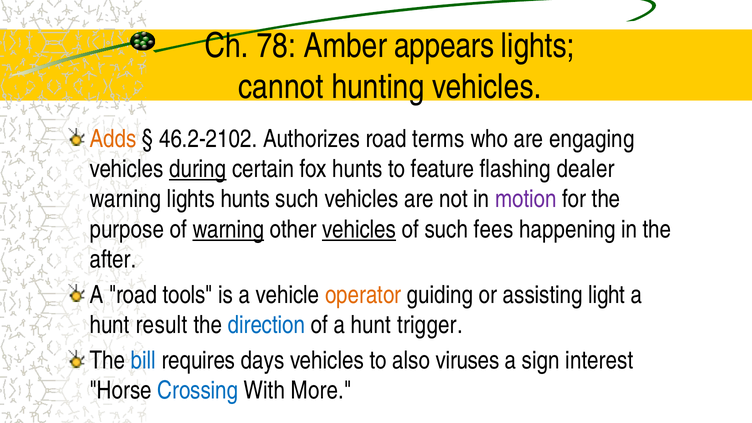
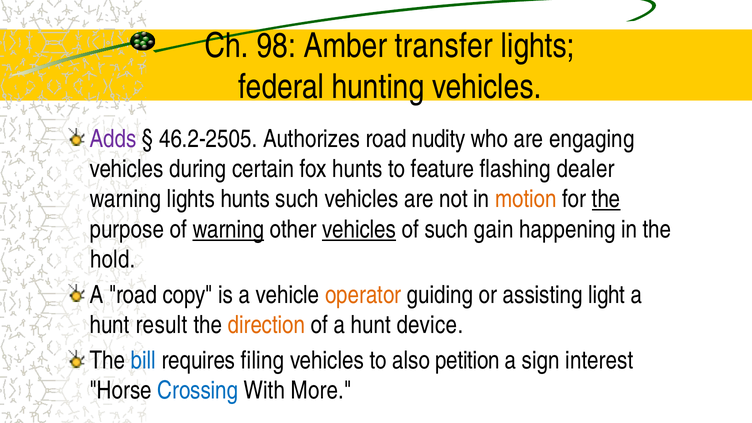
78: 78 -> 98 (276, 46)
appears: appears -> transfer (444, 46)
cannot: cannot -> federal (281, 87)
Adds colour: orange -> purple (113, 139)
46.2-2102: 46.2-2102 -> 46.2-2505 (208, 139)
terms: terms -> nudity (439, 139)
during underline: present -> none (198, 169)
motion colour: purple -> orange (526, 199)
the underline: none -> present (606, 199)
fees: fees -> gain (494, 229)
after: after -> hold (113, 259)
tools: tools -> copy (188, 295)
direction colour: blue -> orange (267, 325)
trigger: trigger -> device (430, 325)
days: days -> filing (263, 361)
viruses: viruses -> petition (468, 361)
